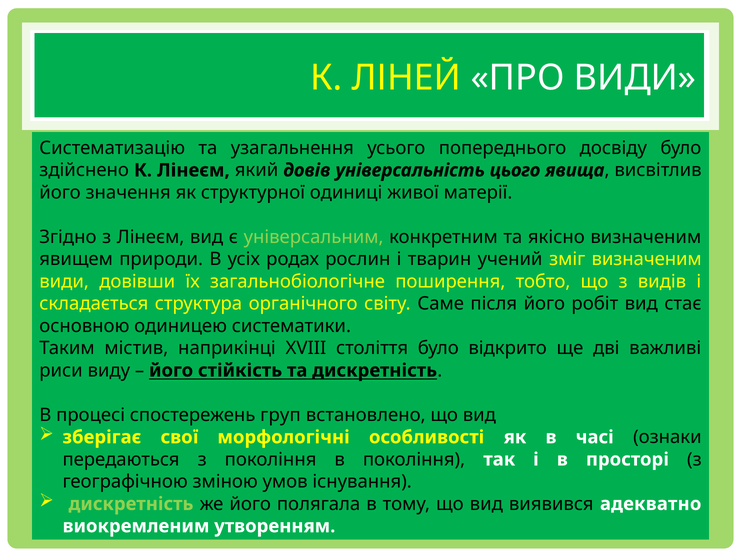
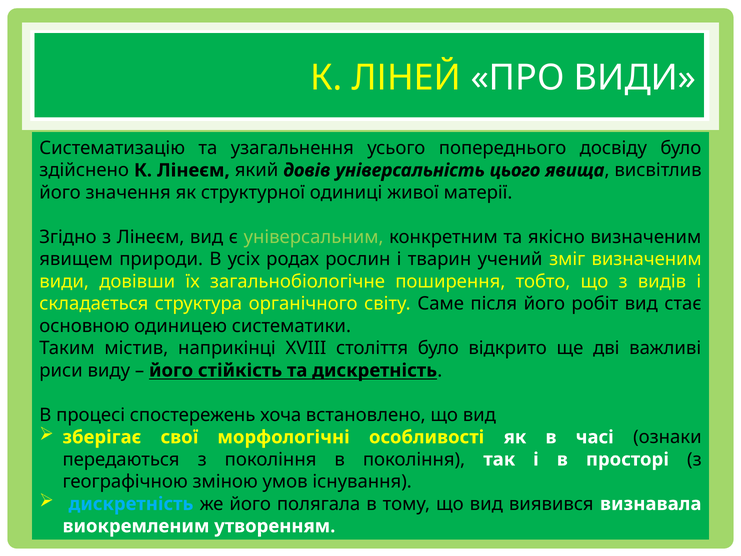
груп: груп -> хоча (281, 415)
дискретність colour: light green -> light blue (131, 504)
адекватно: адекватно -> визнавала (651, 504)
